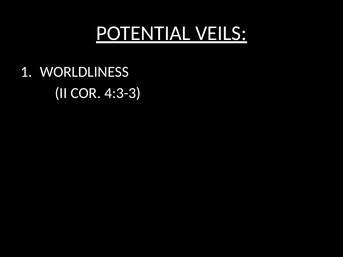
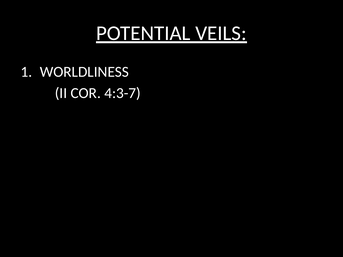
4:3-3: 4:3-3 -> 4:3-7 (123, 93)
